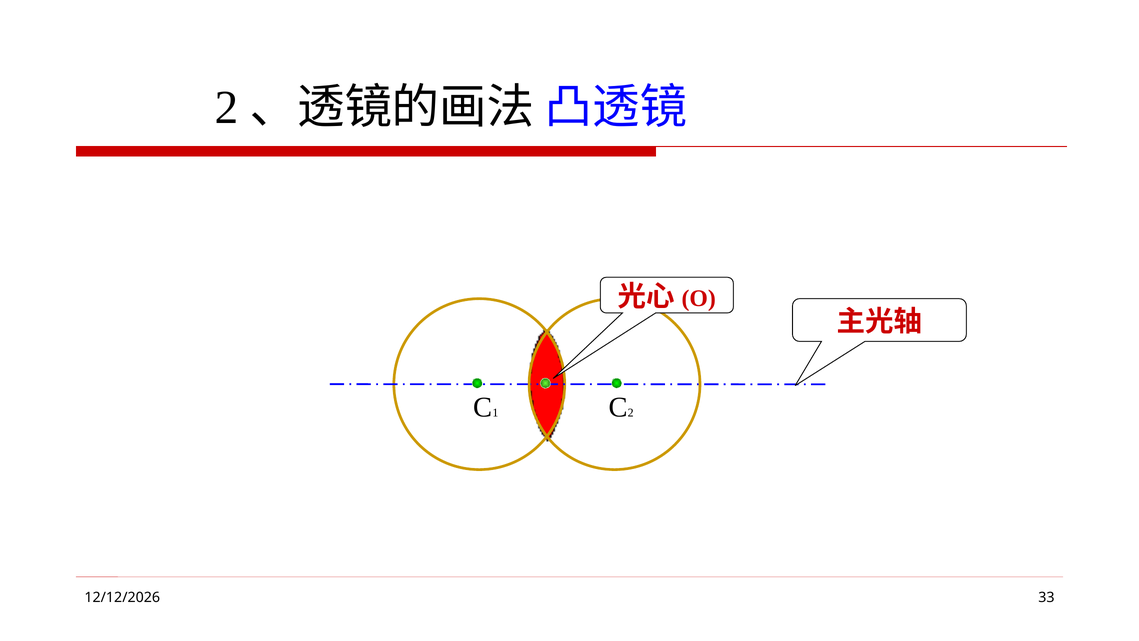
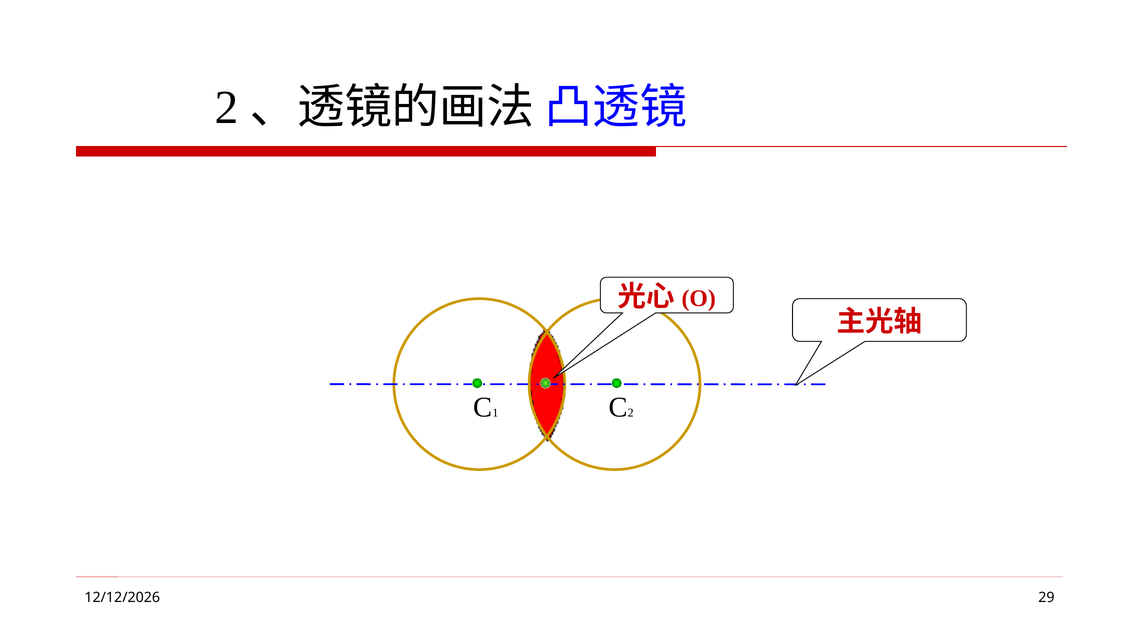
33: 33 -> 29 (1046, 597)
